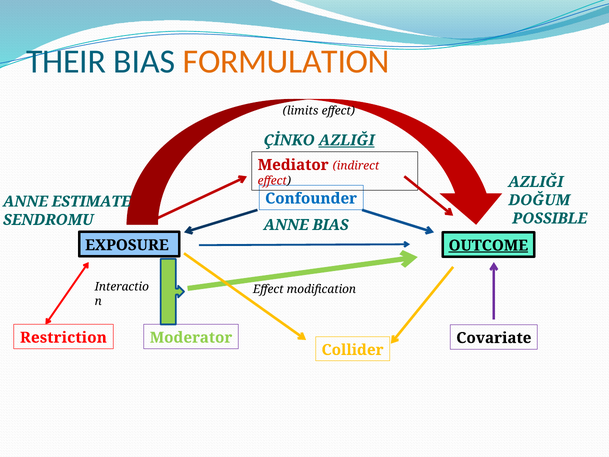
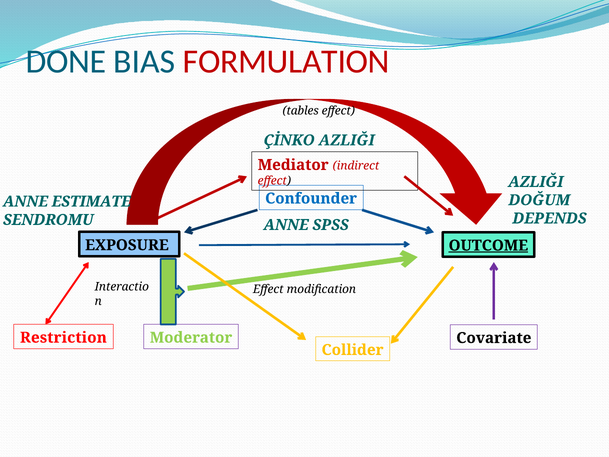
THEIR: THEIR -> DONE (66, 62)
FORMULATION colour: orange -> red (286, 62)
limits: limits -> tables (301, 111)
AZLIĞI underline: present -> none (347, 140)
POSSIBLE: POSSIBLE -> DEPENDS (550, 218)
ANNE BIAS: BIAS -> SPSS (331, 225)
